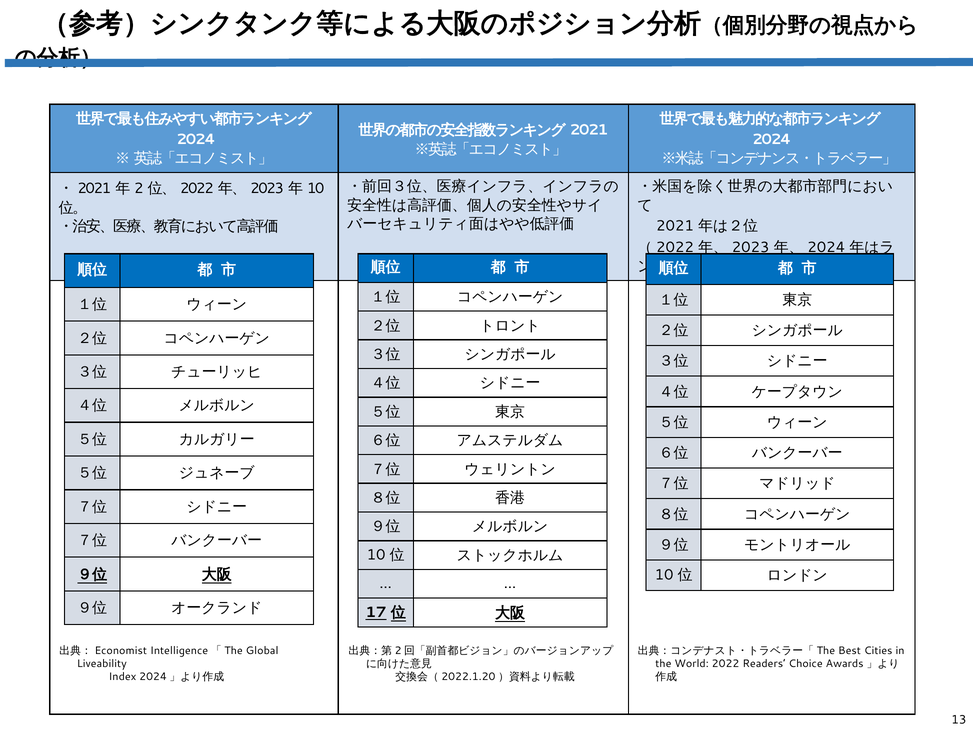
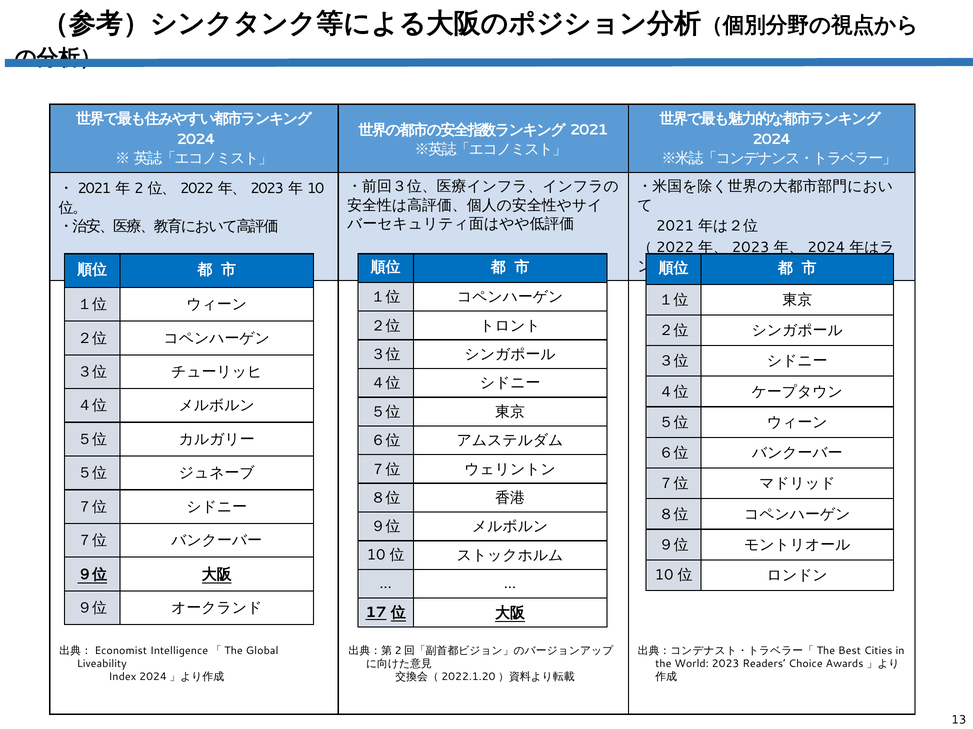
World 2022: 2022 -> 2023 (726, 664)
